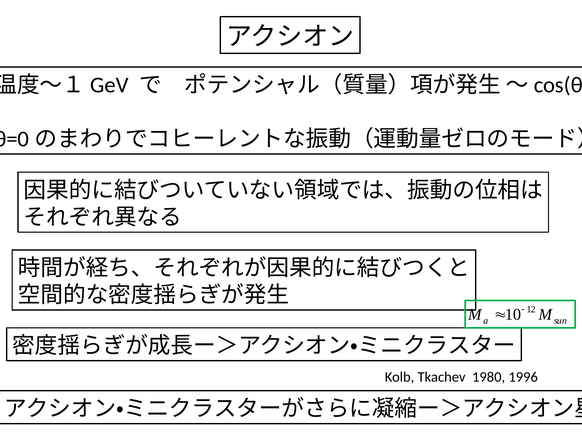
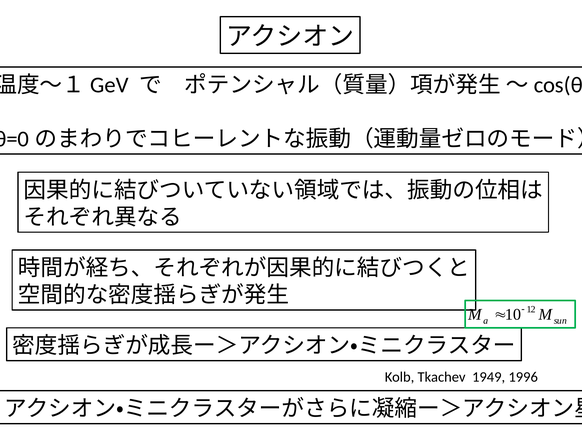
1980: 1980 -> 1949 (489, 378)
